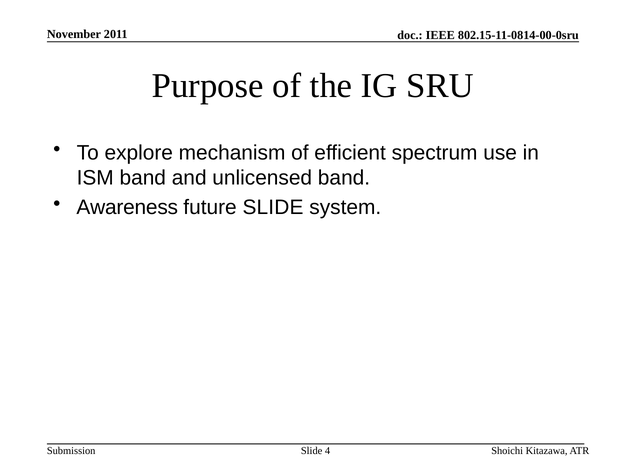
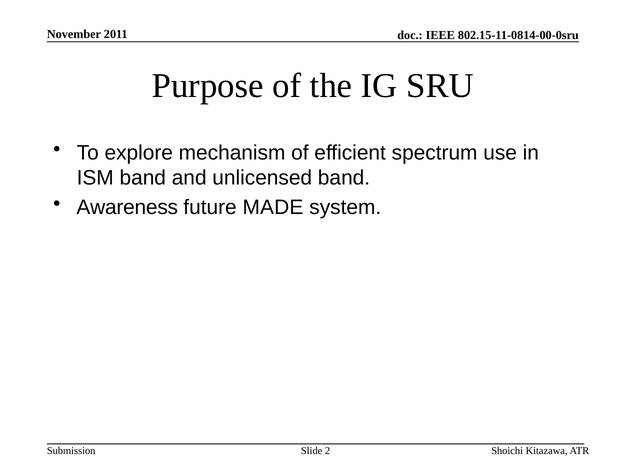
future SLIDE: SLIDE -> MADE (273, 207)
4: 4 -> 2 (328, 450)
